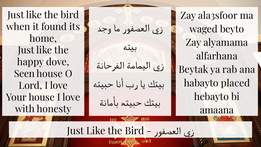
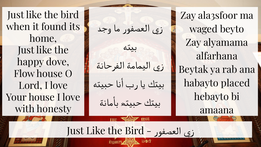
Seen: Seen -> Flow (24, 74)
